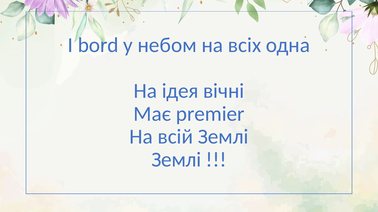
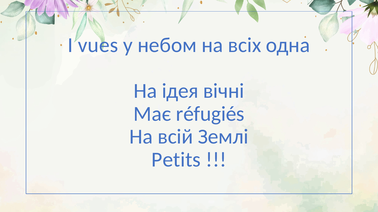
bord: bord -> vues (98, 45)
premier: premier -> réfugiés (210, 114)
Землі: Землі -> Petits (176, 160)
